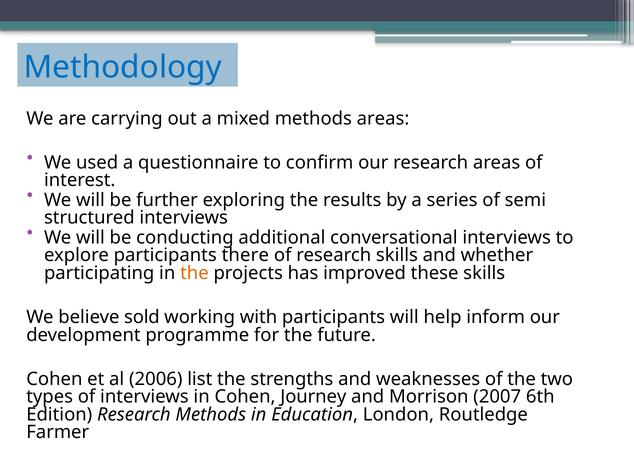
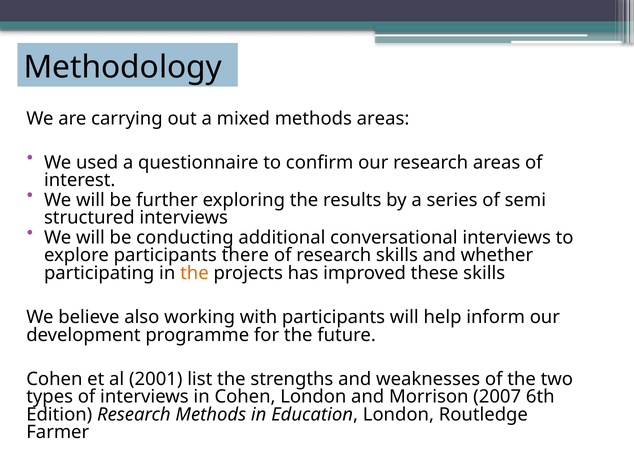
Methodology colour: blue -> black (123, 67)
sold: sold -> also (142, 318)
2006: 2006 -> 2001 (156, 379)
Cohen Journey: Journey -> London (313, 397)
